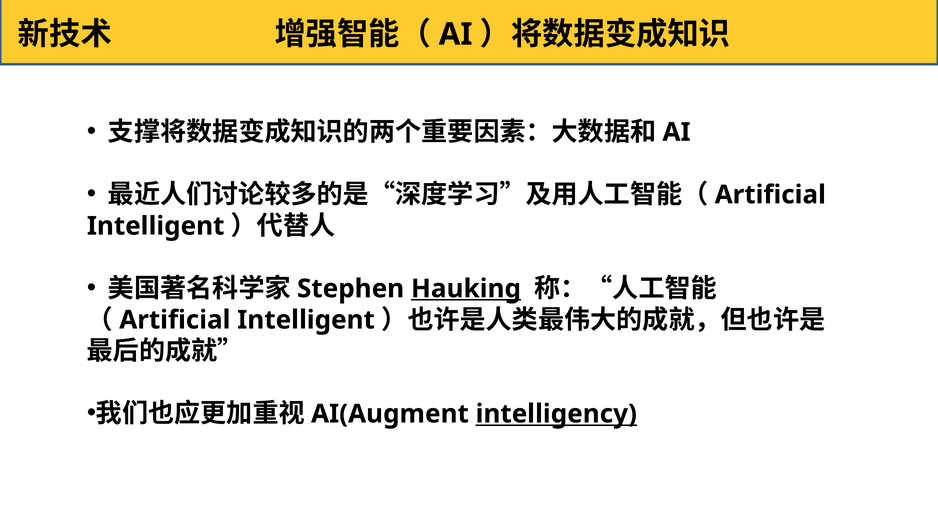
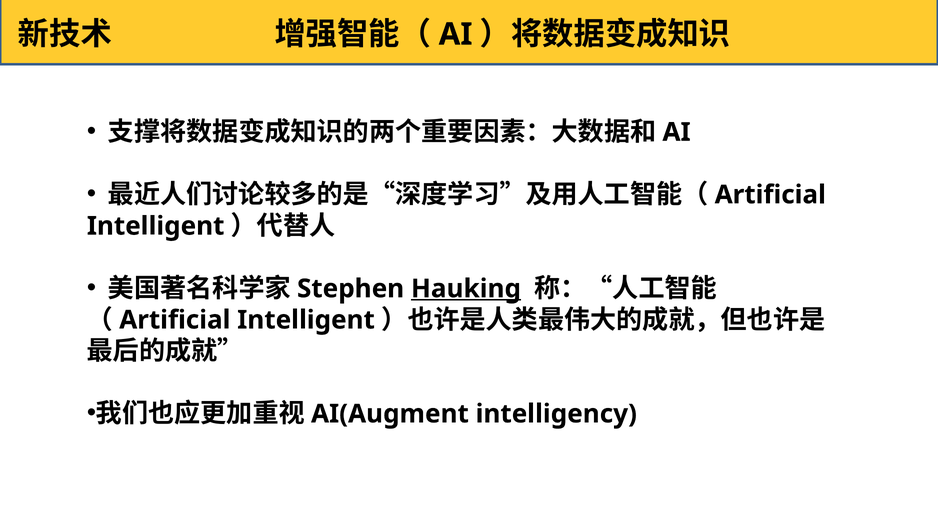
intelligency underline: present -> none (556, 414)
